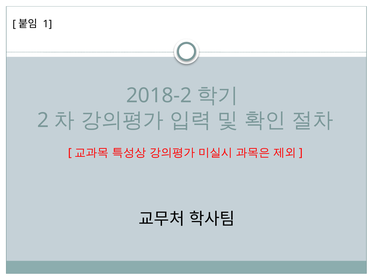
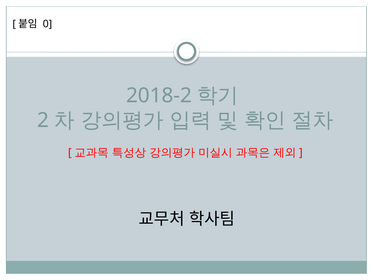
1: 1 -> 0 (47, 24)
